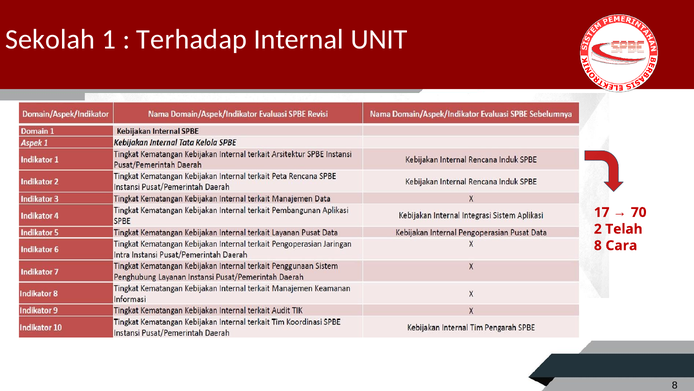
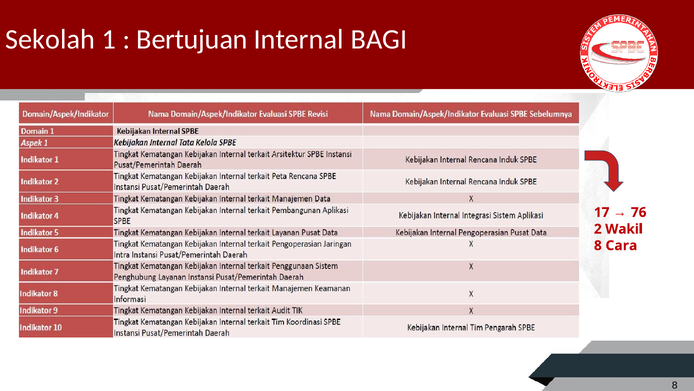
Terhadap: Terhadap -> Bertujuan (192, 39)
UNIT: UNIT -> BAGI (379, 39)
70: 70 -> 76 (639, 212)
Telah: Telah -> Wakil (624, 229)
